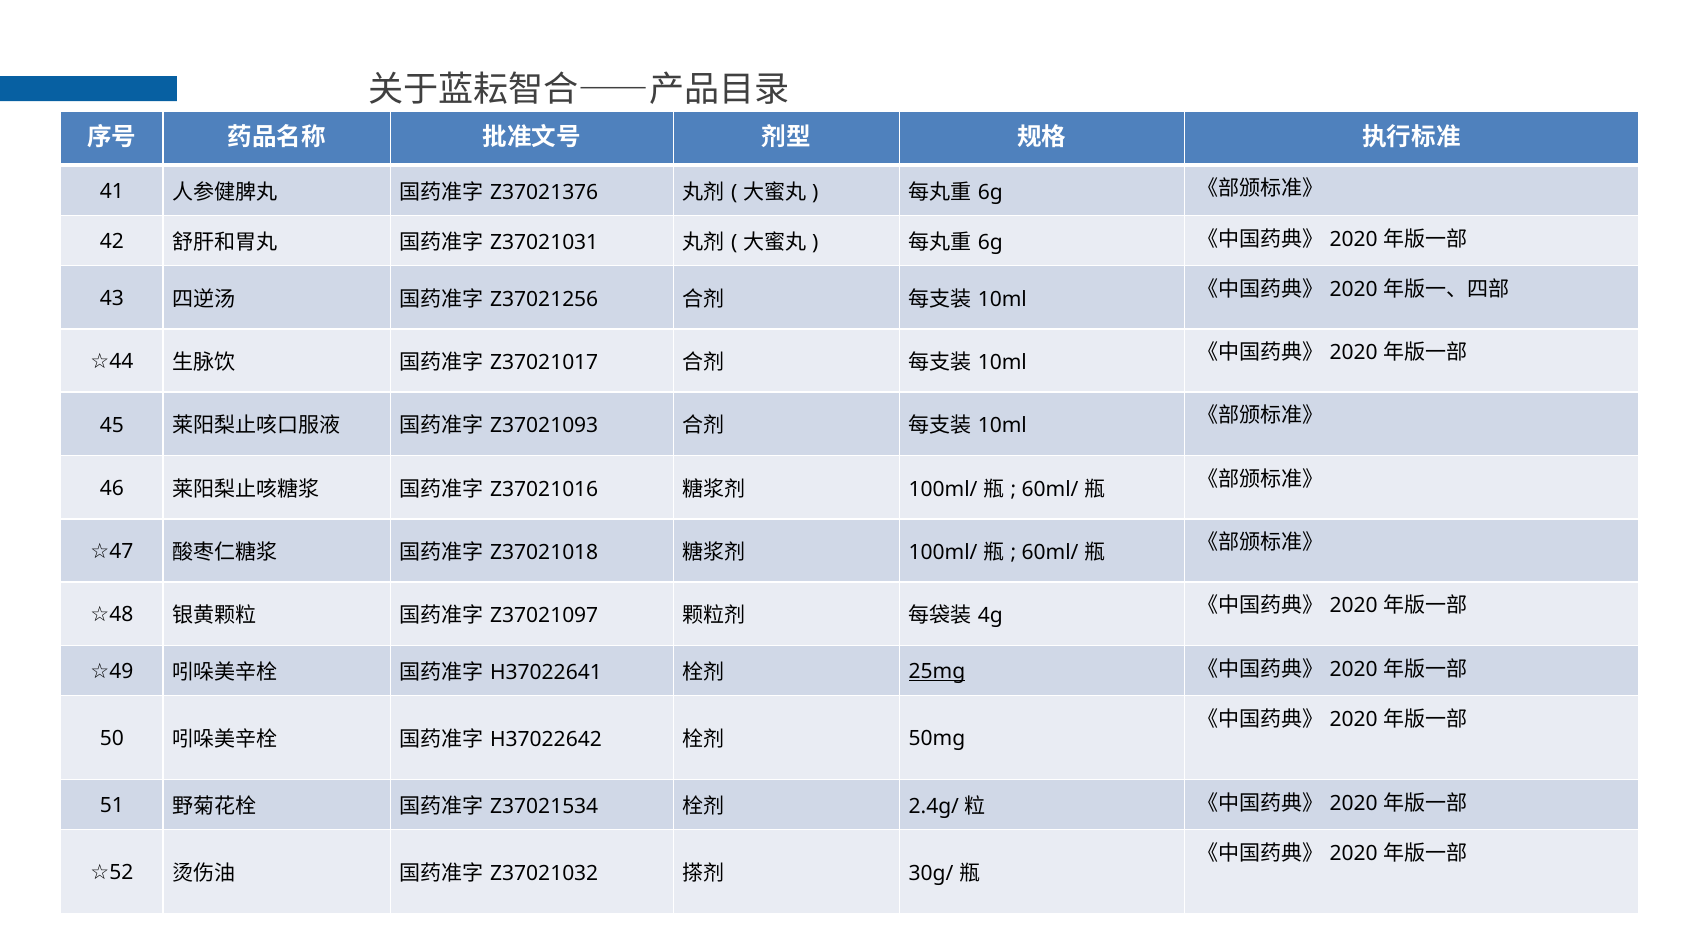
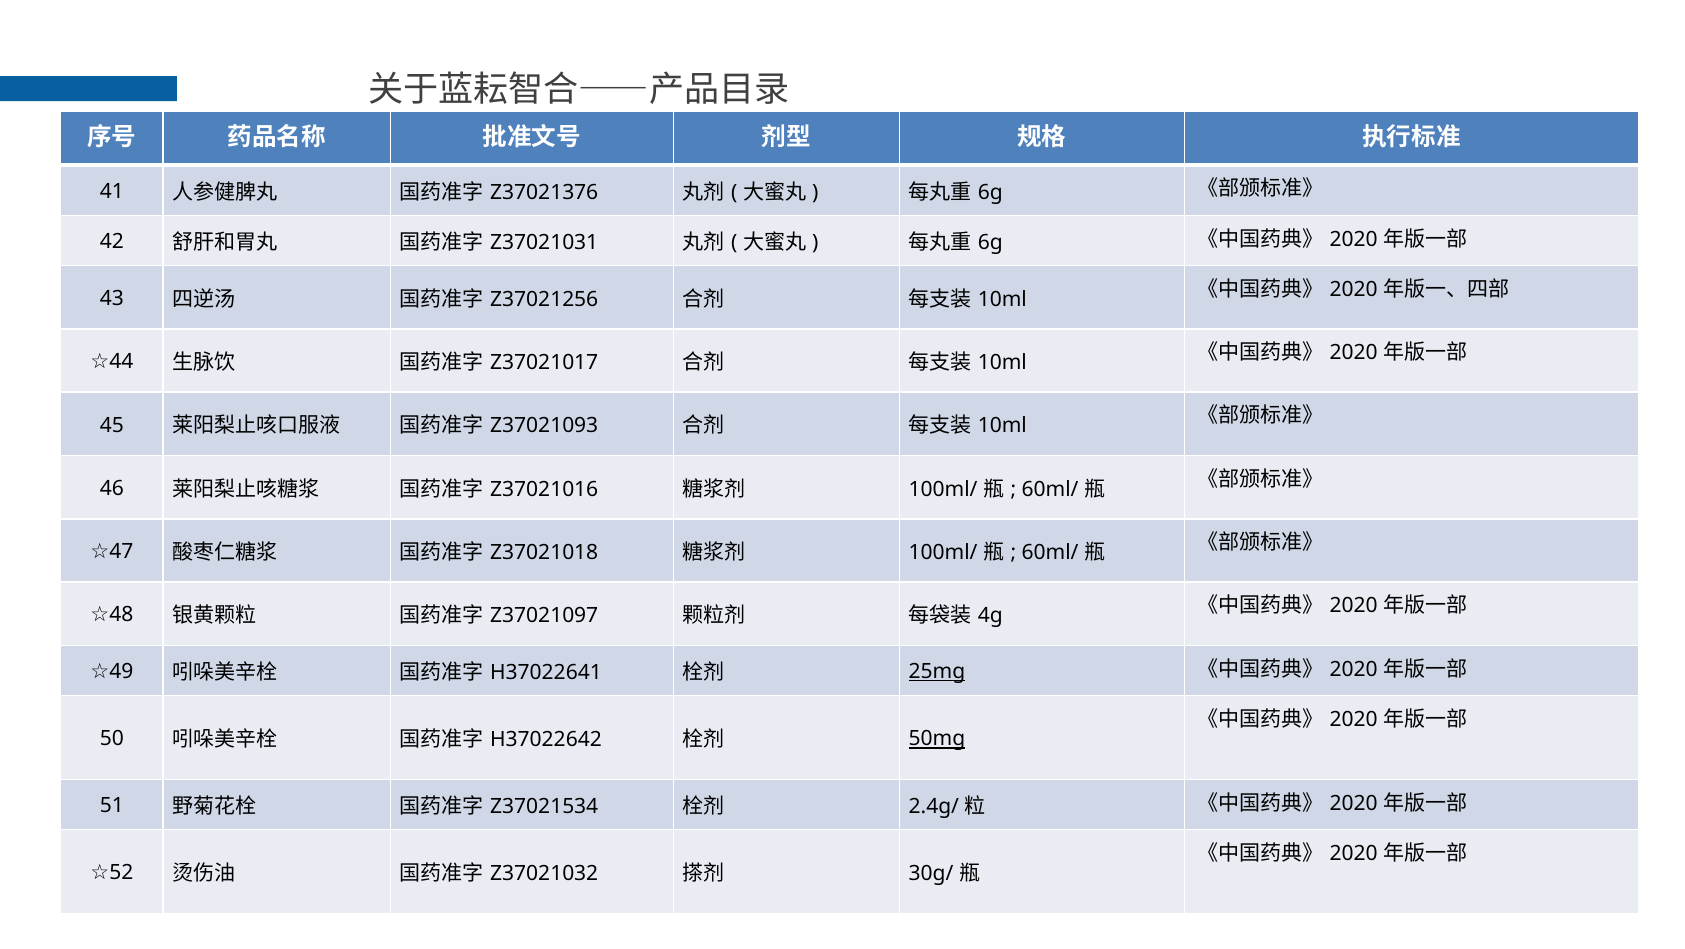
50mg underline: none -> present (937, 739)
